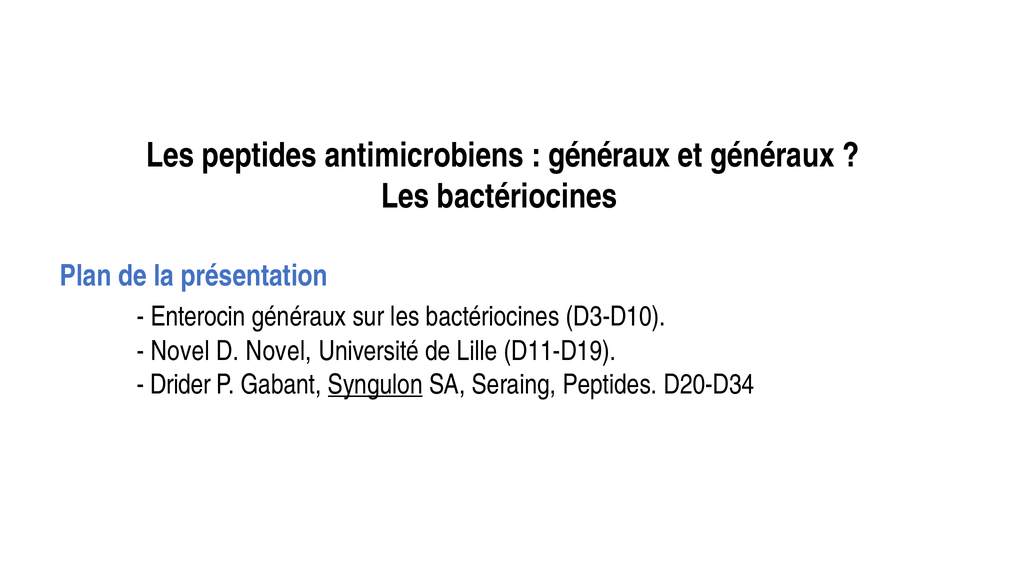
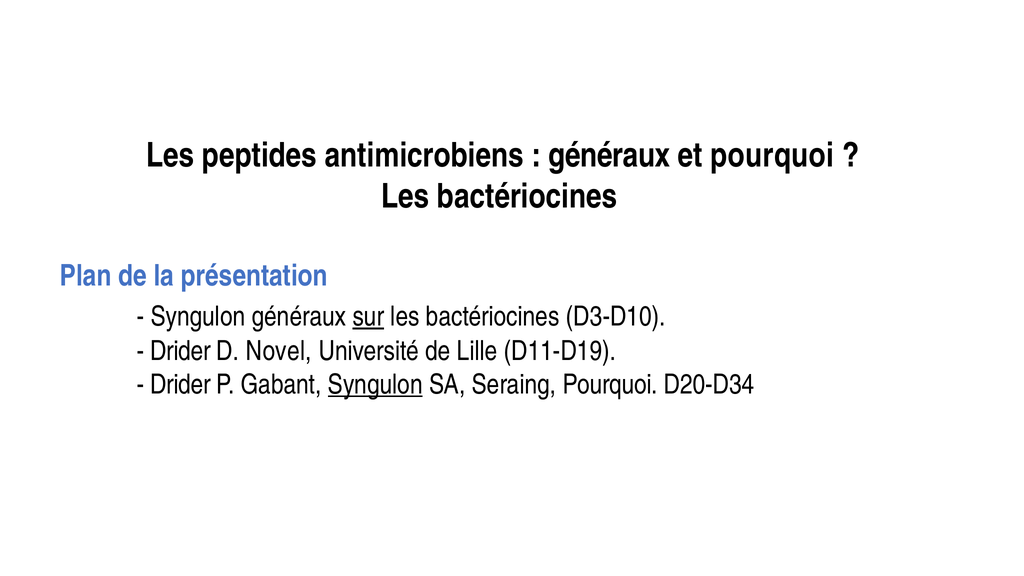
et généraux: généraux -> pourquoi (772, 156)
Enterocin: Enterocin -> Syngulon (198, 317)
sur underline: none -> present (368, 317)
Novel: Novel -> Drider (180, 351)
Seraing Peptides: Peptides -> Pourquoi (610, 384)
